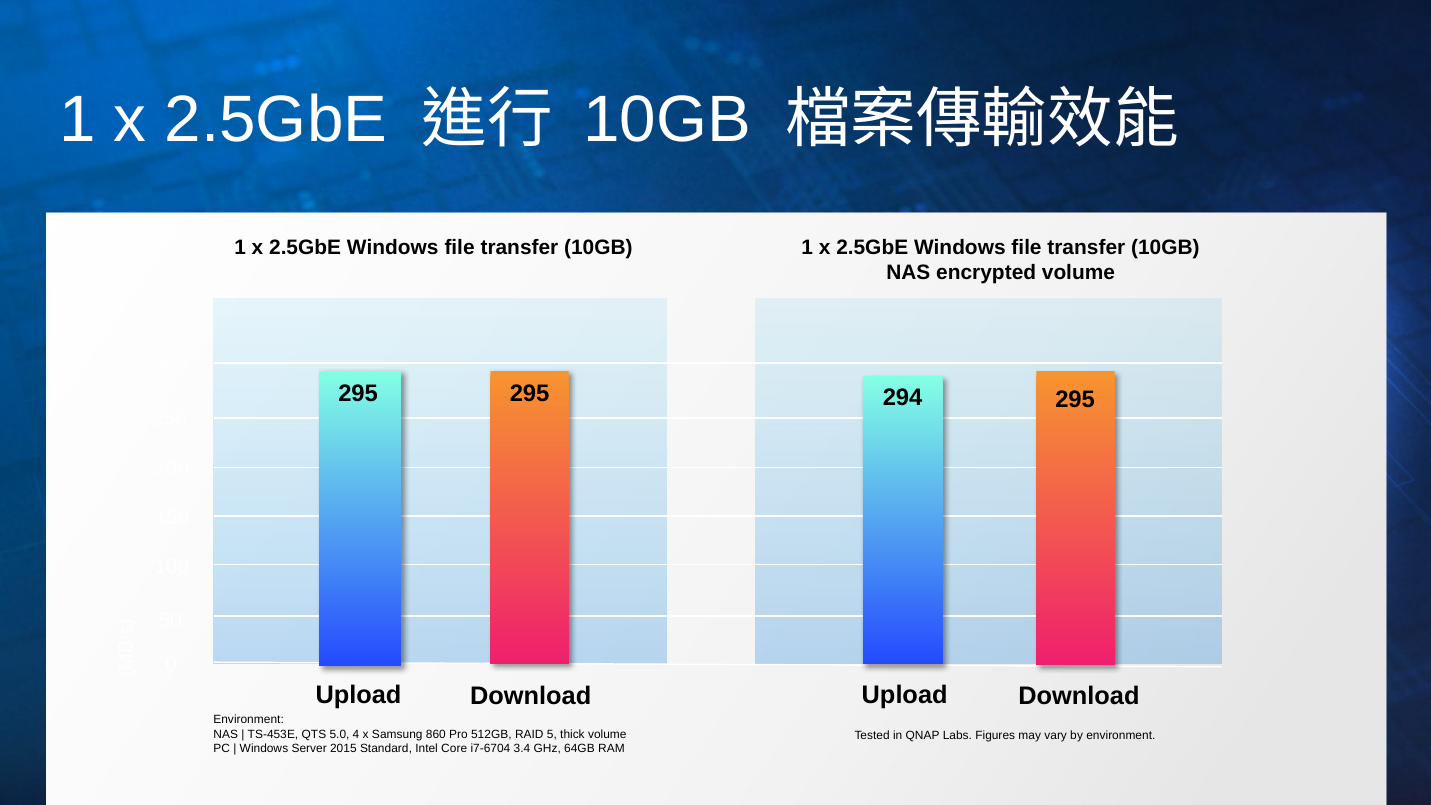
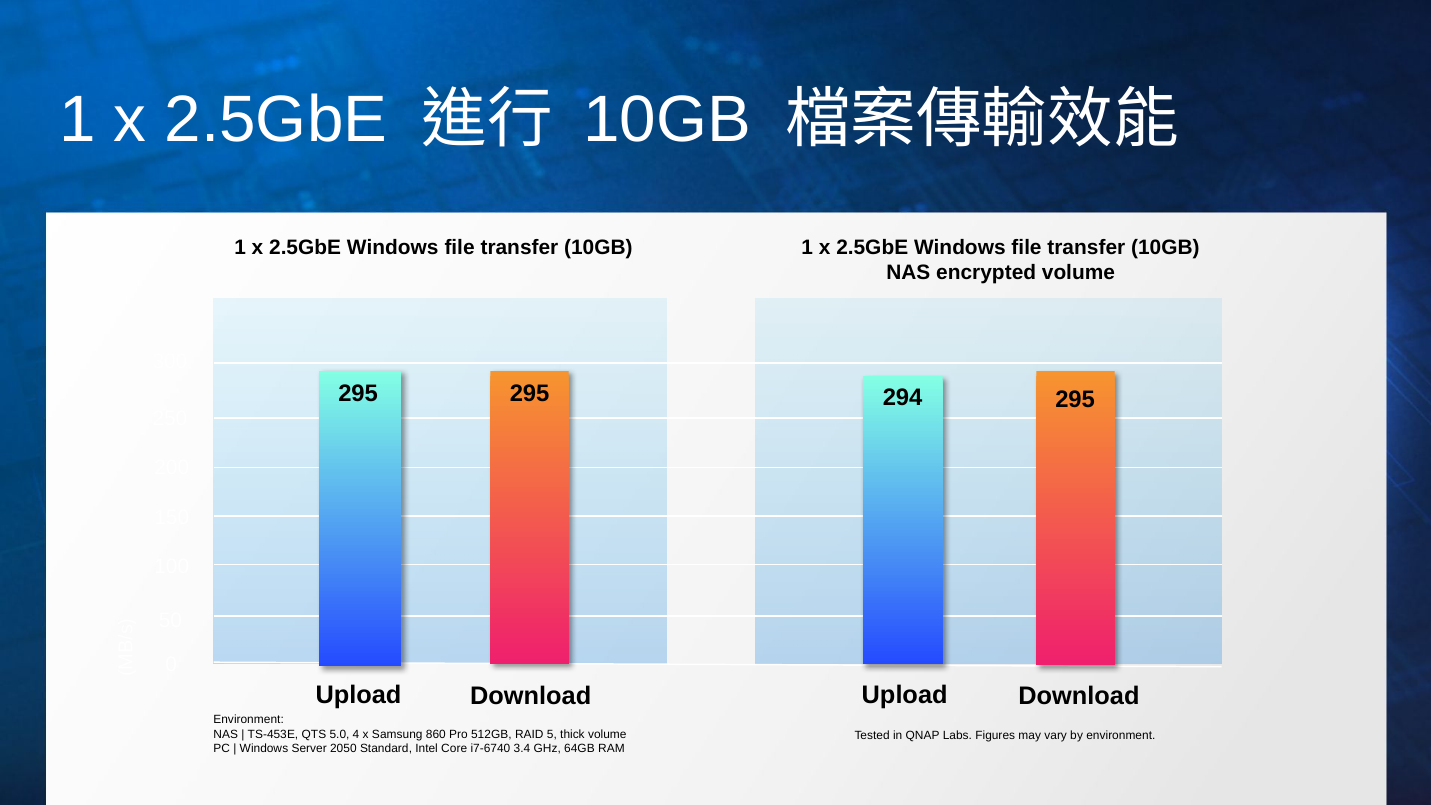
2015: 2015 -> 2050 (343, 748)
i7-6704: i7-6704 -> i7-6740 (490, 748)
